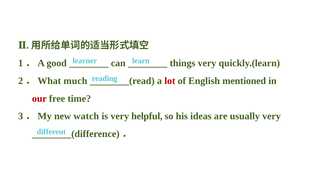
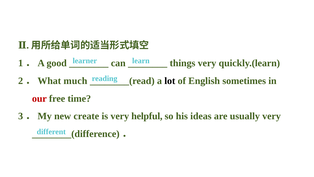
lot colour: red -> black (170, 81)
mentioned: mentioned -> sometimes (244, 81)
watch: watch -> create (86, 116)
